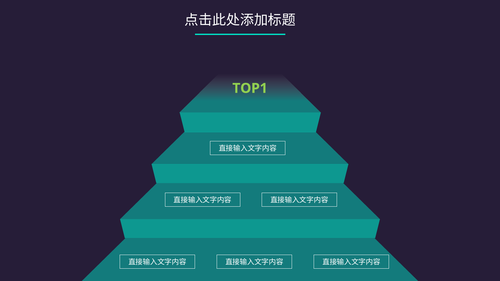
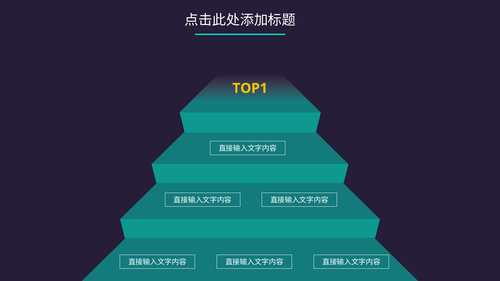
TOP1 colour: light green -> yellow (250, 88)
